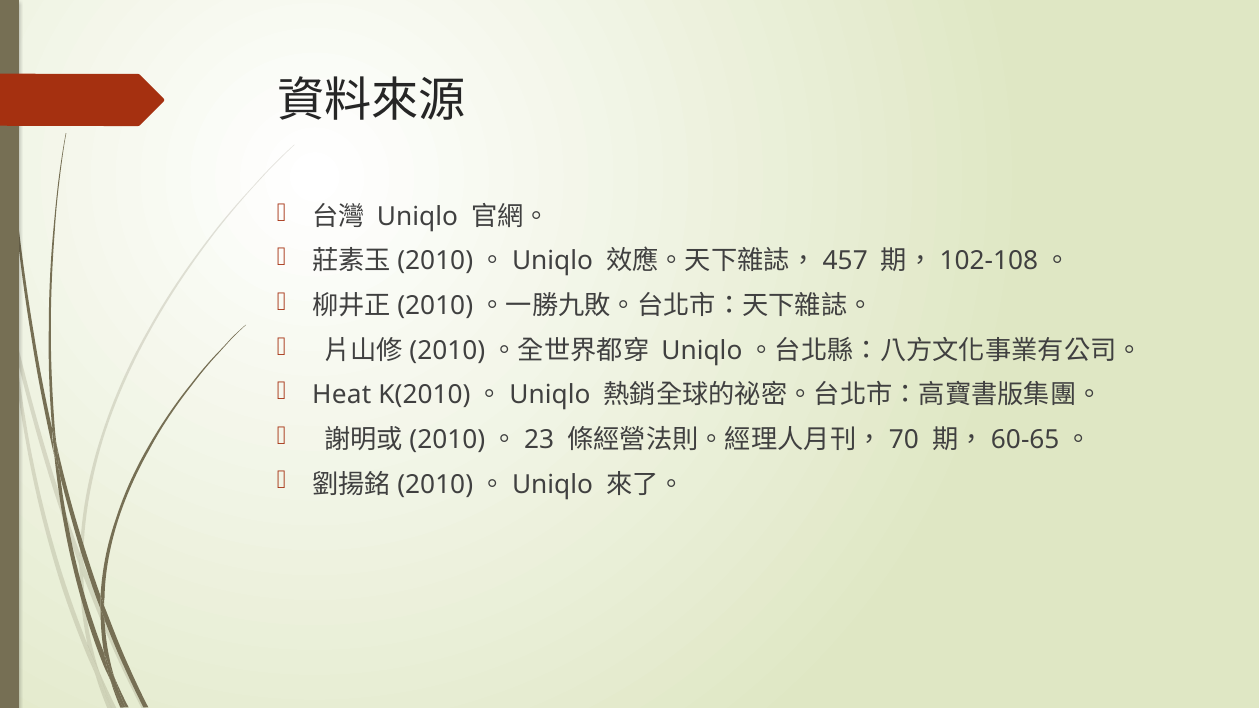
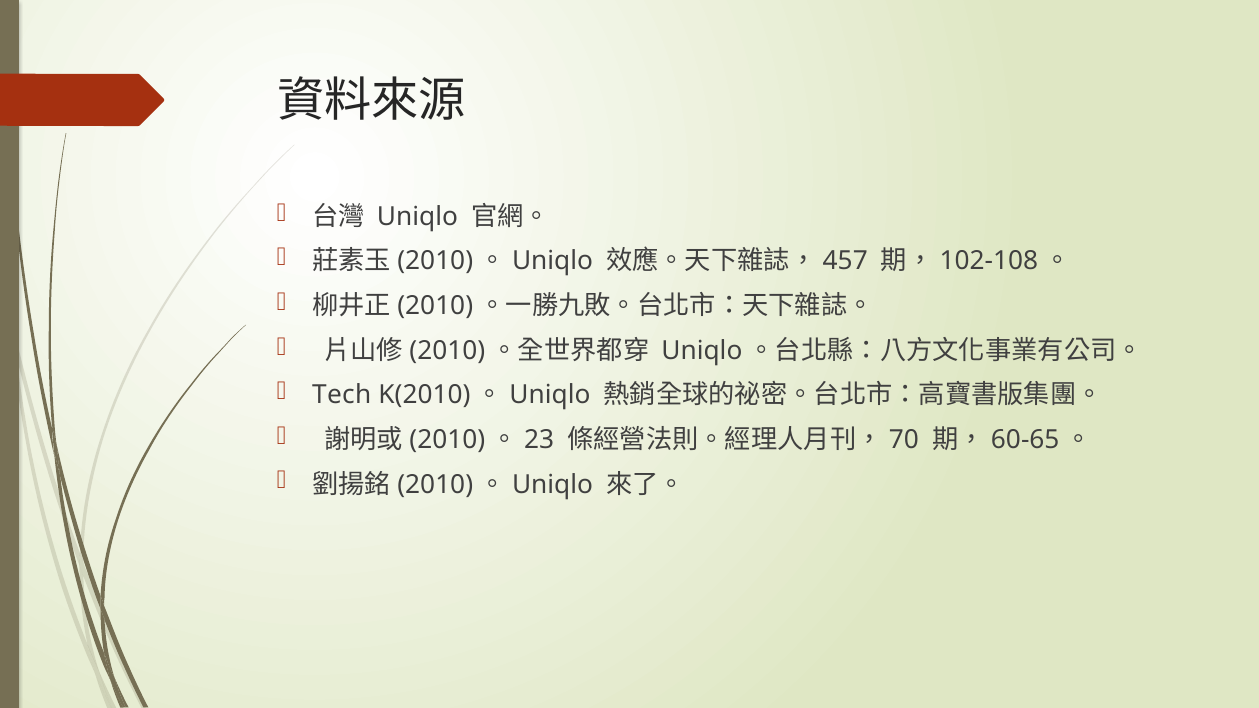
Heat: Heat -> Tech (342, 395)
